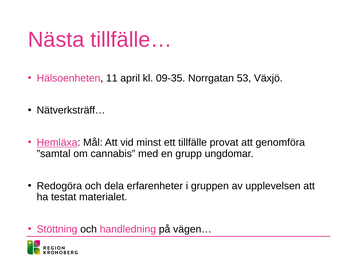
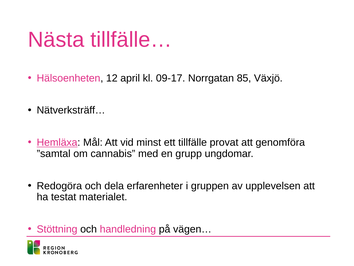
11: 11 -> 12 (112, 78)
09-35: 09-35 -> 09-17 (171, 78)
53: 53 -> 85 (244, 78)
